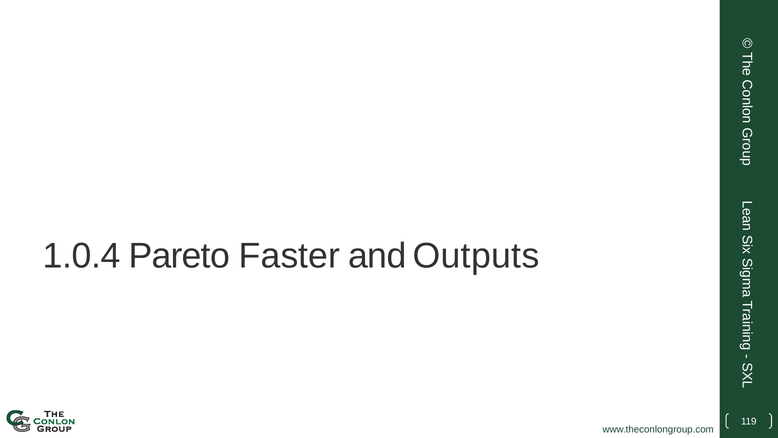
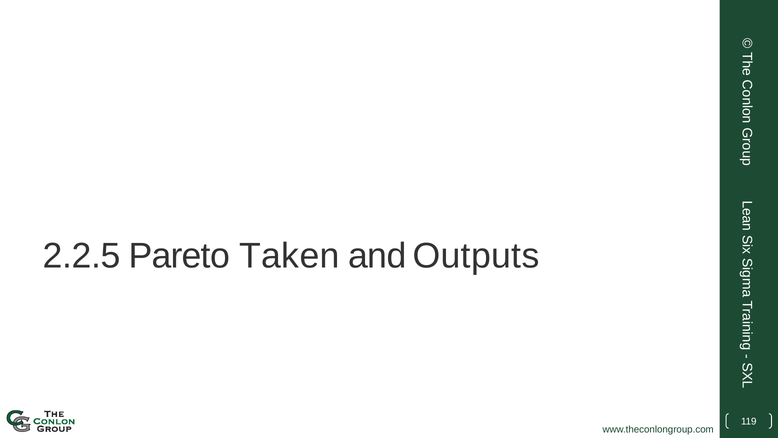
1.0.4: 1.0.4 -> 2.2.5 (82, 256)
Faster: Faster -> Taken (289, 256)
